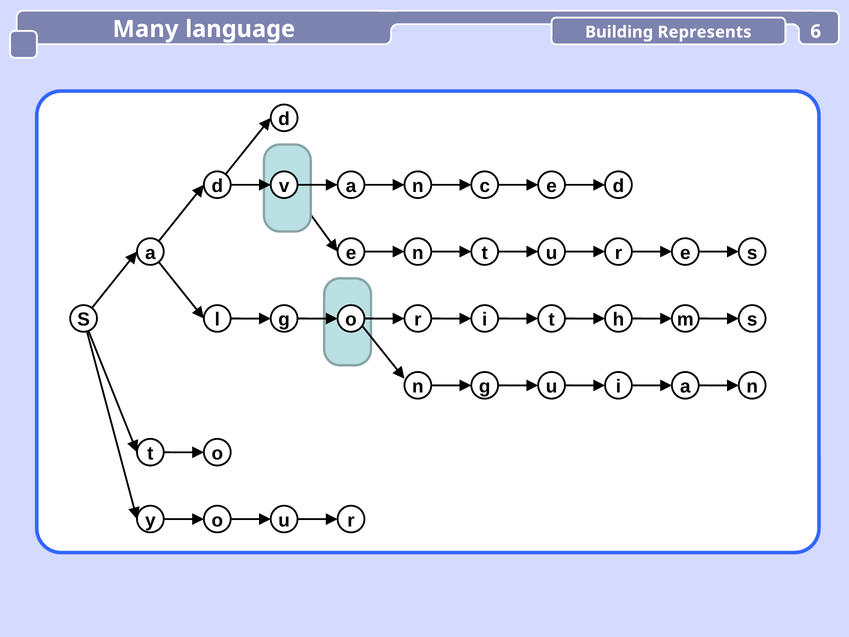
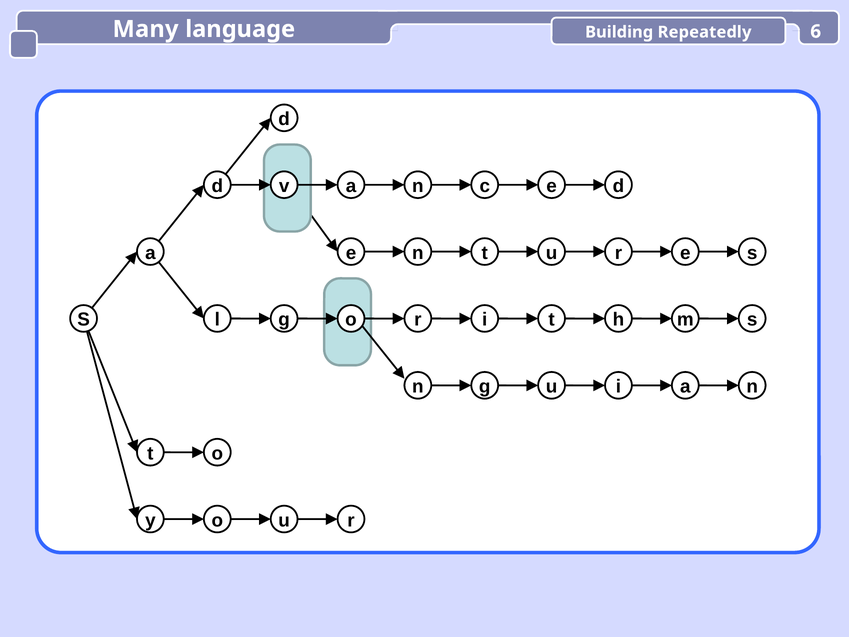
Represents: Represents -> Repeatedly (705, 32)
